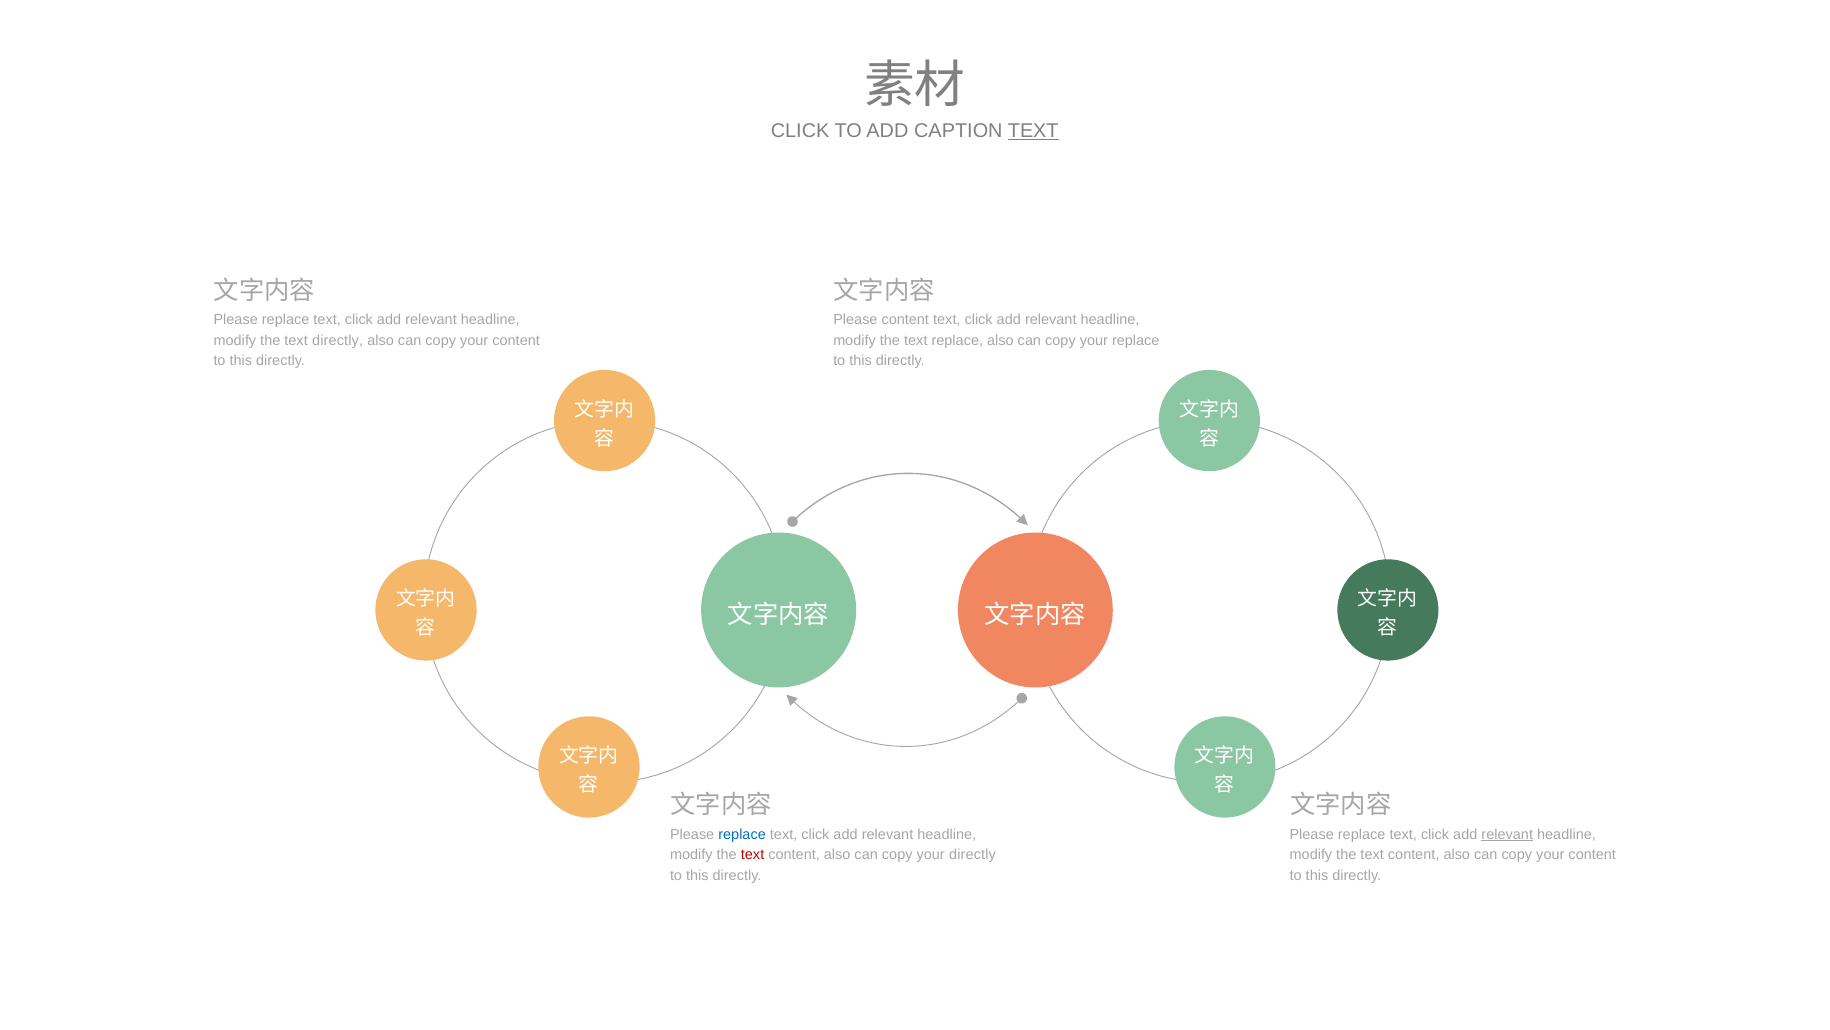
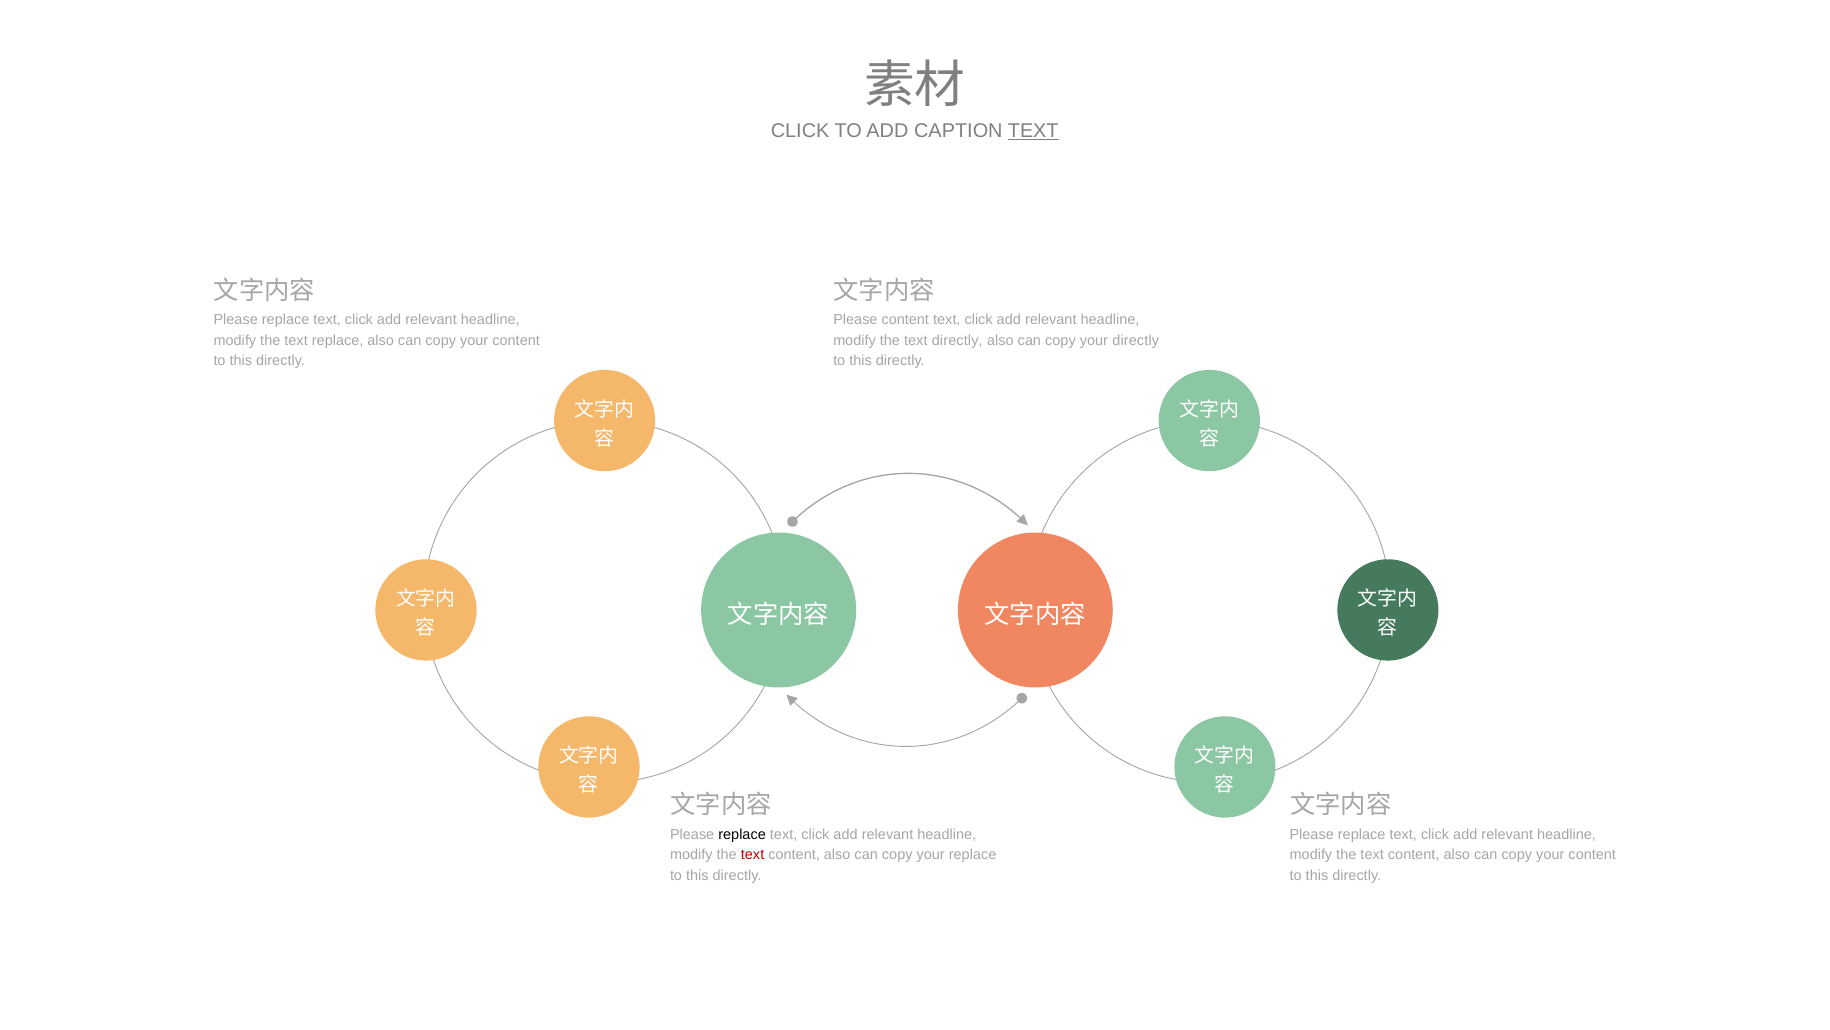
text directly: directly -> replace (338, 340)
text replace: replace -> directly (957, 340)
your replace: replace -> directly (1136, 340)
replace colour: blue -> black (742, 834)
relevant underline: present -> none (1507, 834)
your directly: directly -> replace (973, 855)
